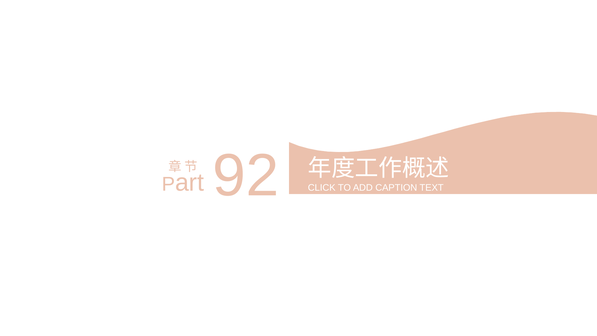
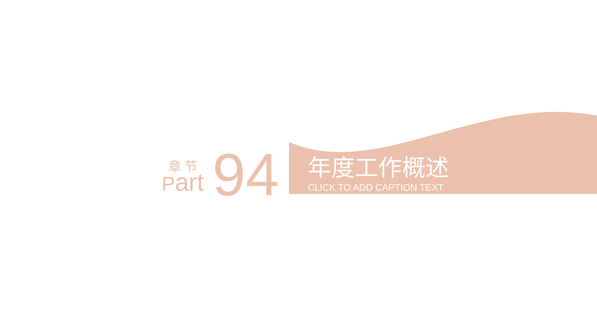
92: 92 -> 94 (246, 176)
